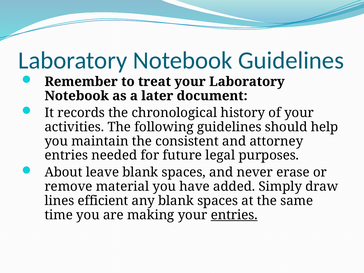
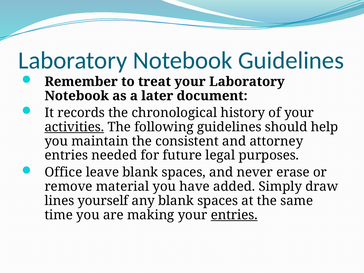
activities underline: none -> present (74, 127)
About: About -> Office (63, 172)
efficient: efficient -> yourself (103, 201)
